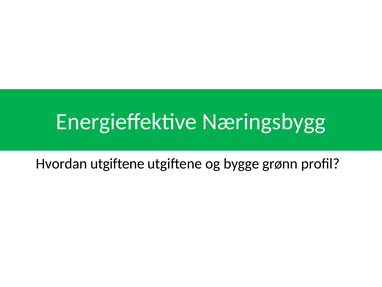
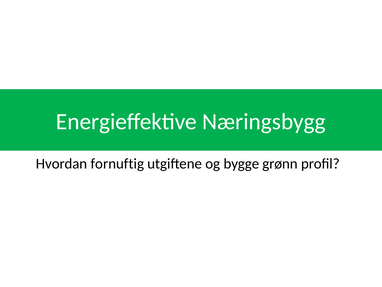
Hvordan utgiftene: utgiftene -> fornuftig (117, 163)
